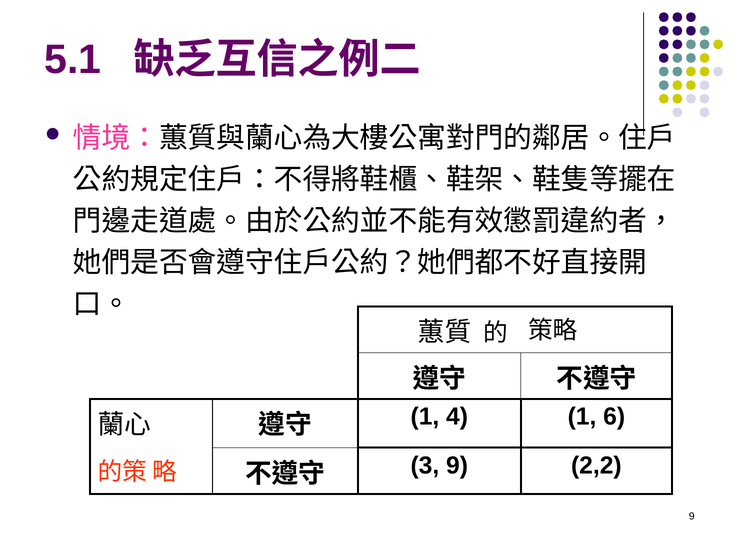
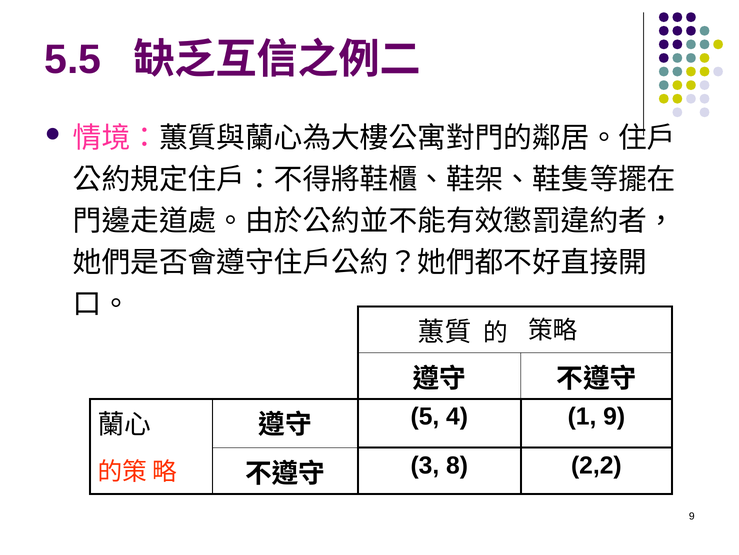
5.1: 5.1 -> 5.5 (73, 60)
1: 1 -> 5 (425, 416)
1 6: 6 -> 9 (614, 416)
3 9: 9 -> 8 (457, 465)
